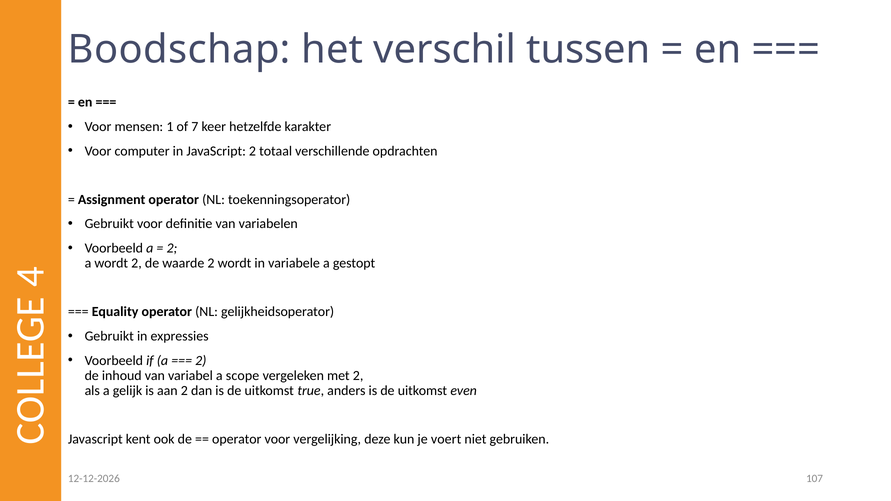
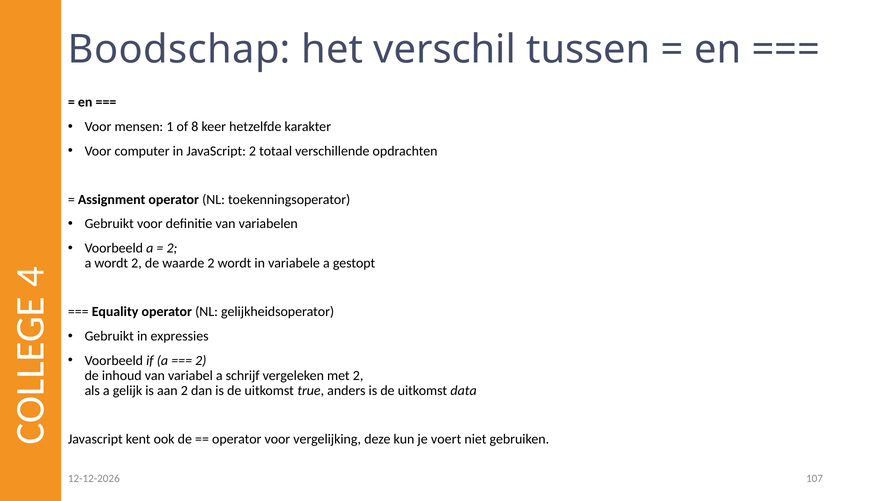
7: 7 -> 8 (195, 127)
scope: scope -> schrijf (243, 376)
even: even -> data (464, 391)
